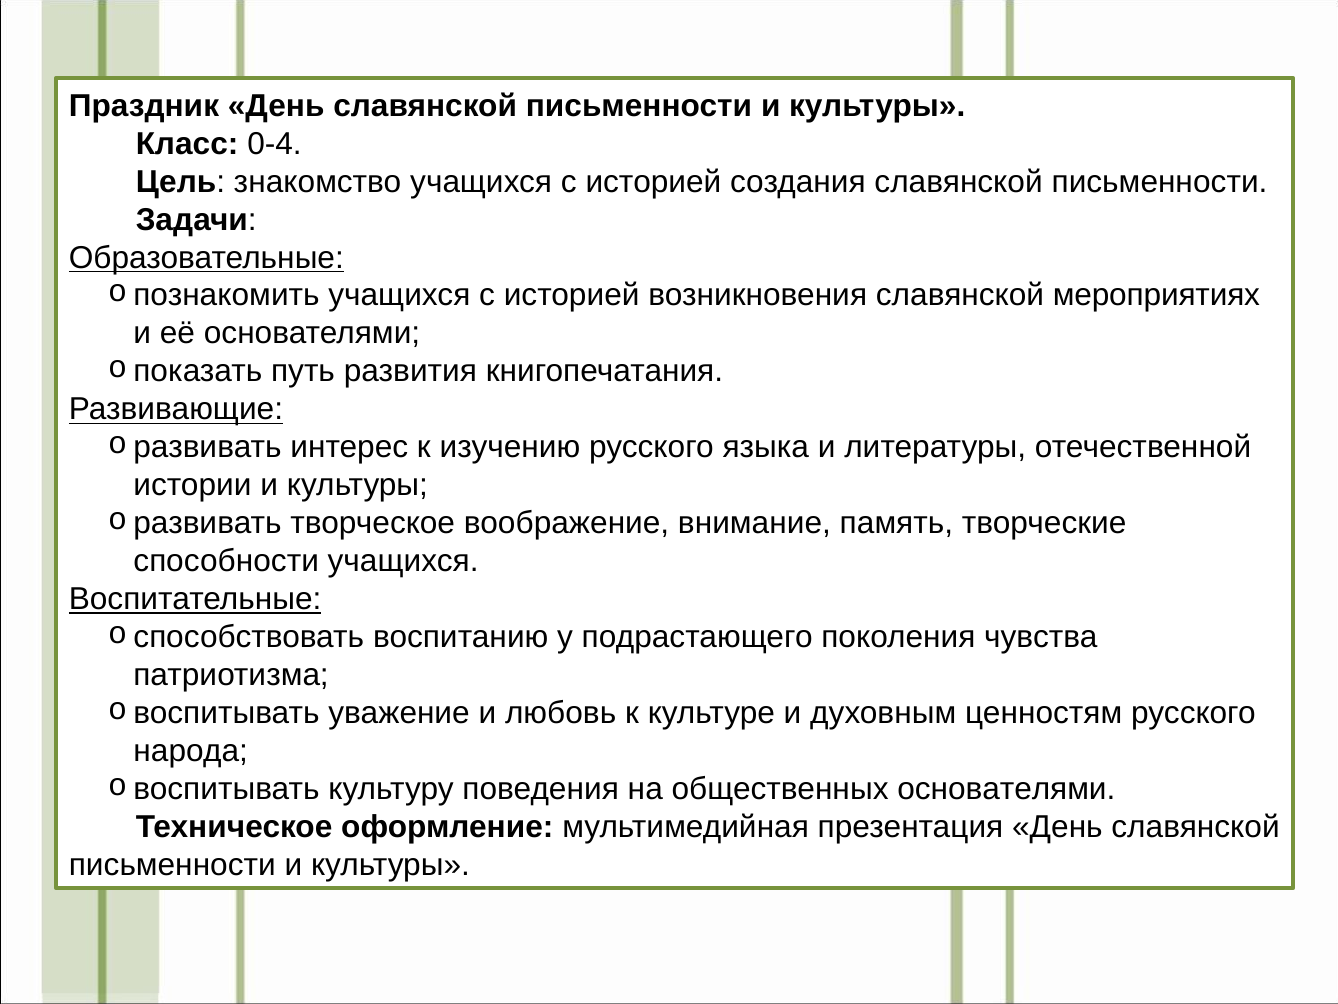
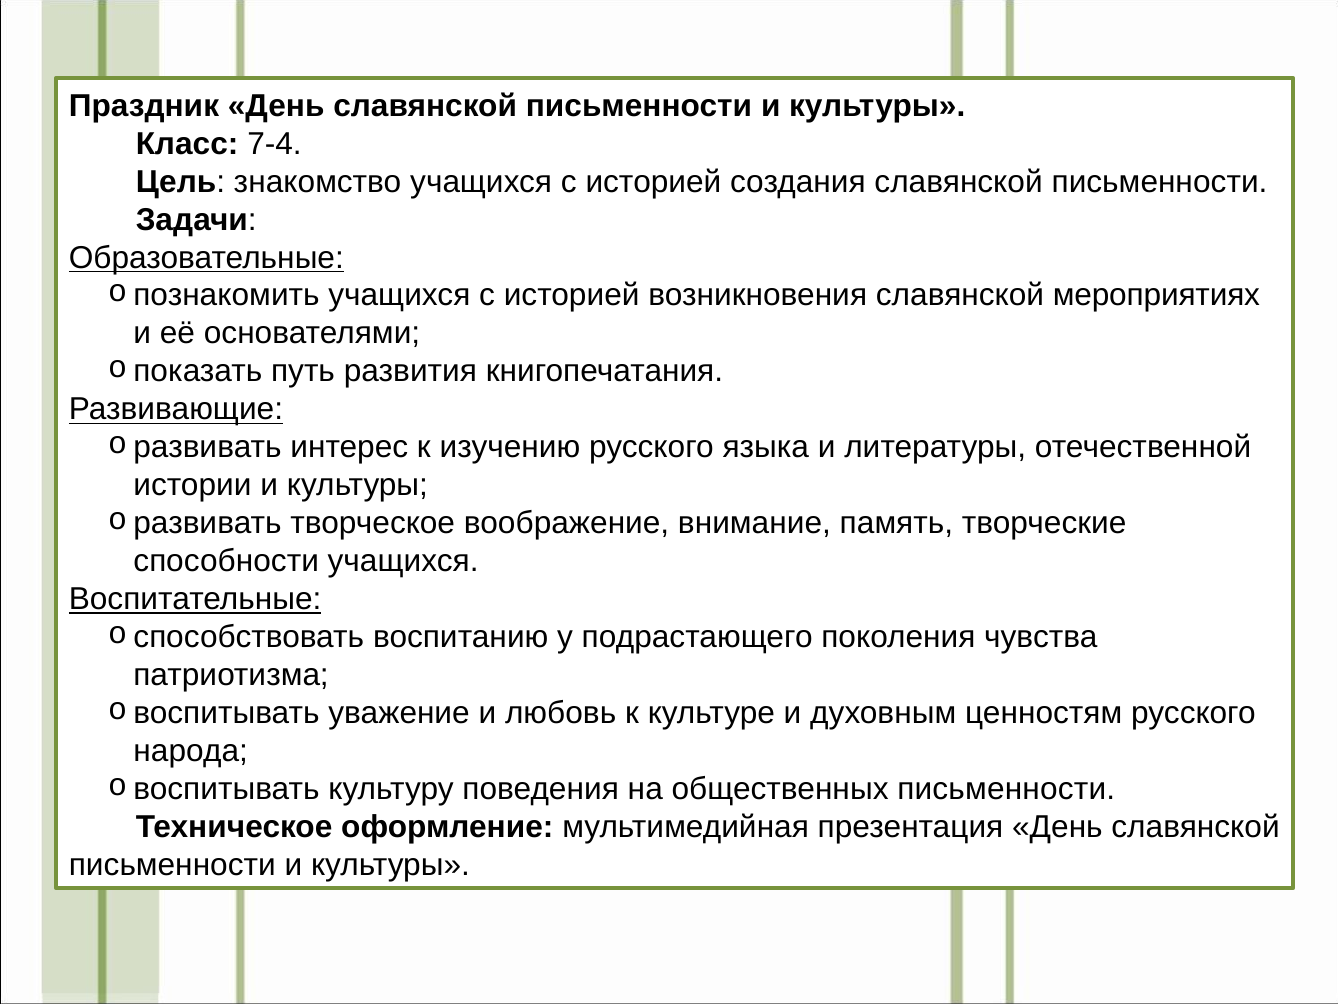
0-4: 0-4 -> 7-4 (275, 144)
общественных основателями: основателями -> письменности (1006, 788)
